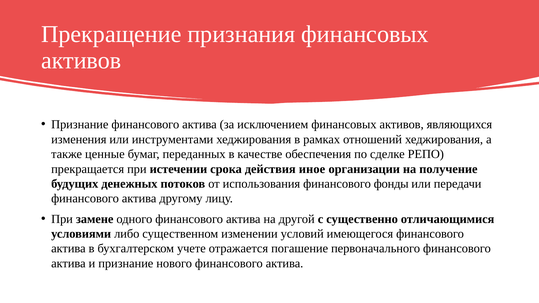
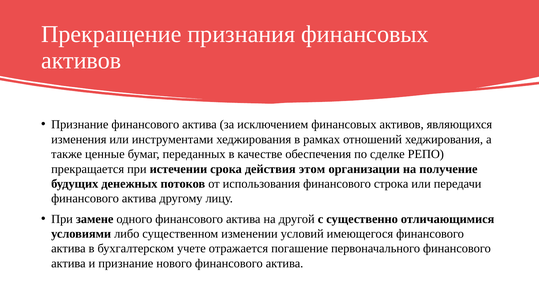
иное: иное -> этом (312, 169)
фонды: фонды -> строка (391, 184)
